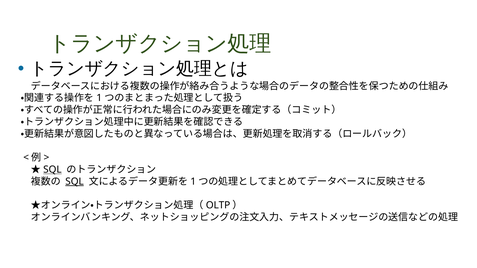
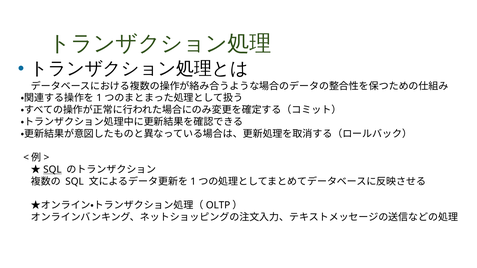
SQL underline: present -> none (75, 182)
